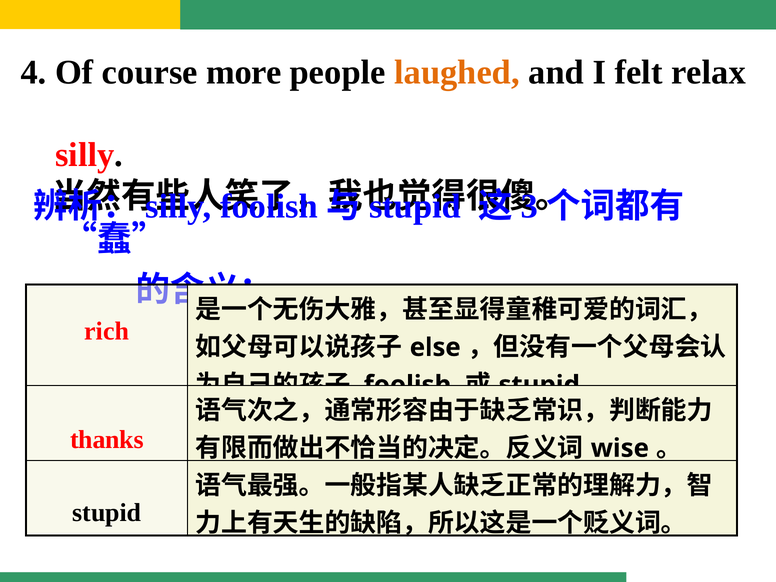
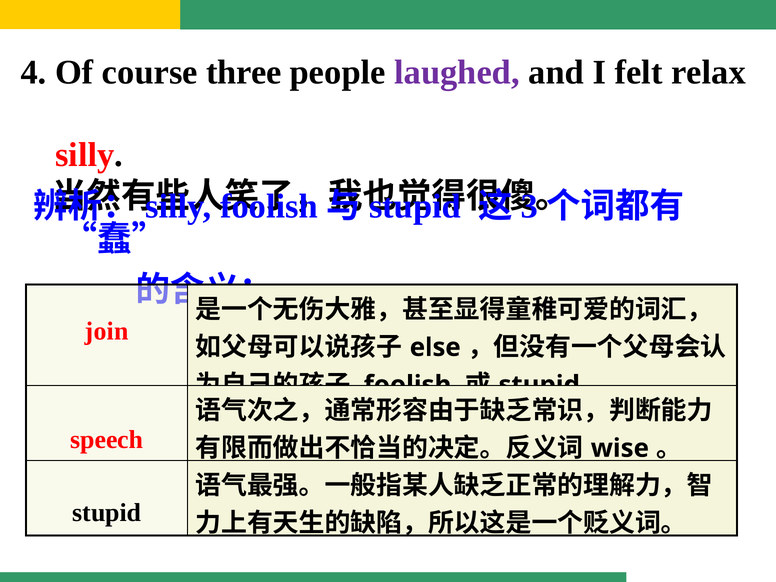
more: more -> three (244, 72)
laughed colour: orange -> purple (457, 72)
rich: rich -> join (107, 331)
thanks: thanks -> speech (107, 439)
